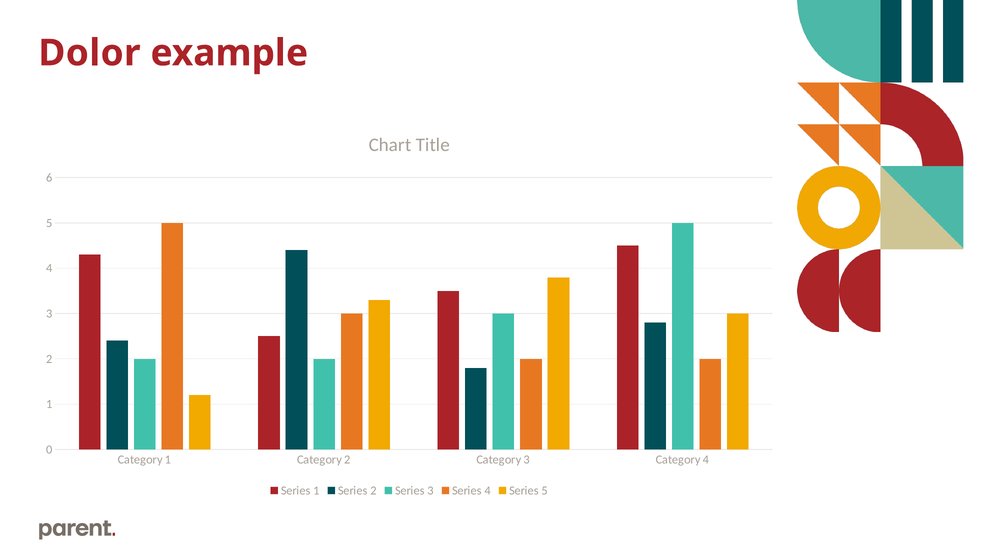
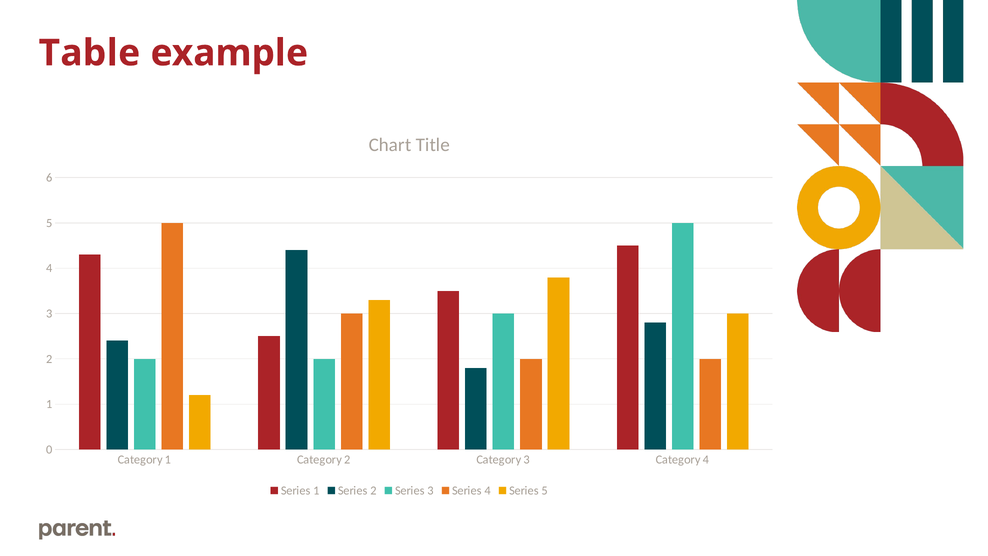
Dolor: Dolor -> Table (89, 53)
